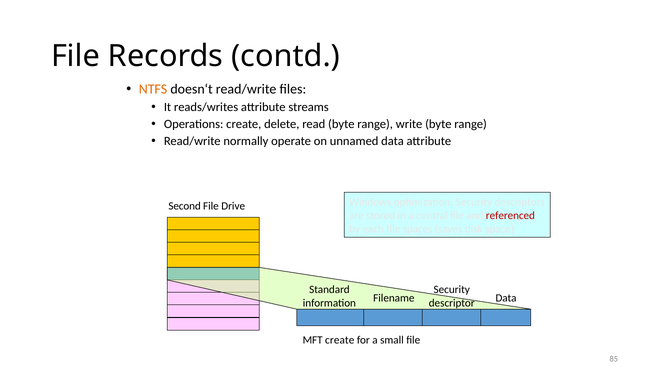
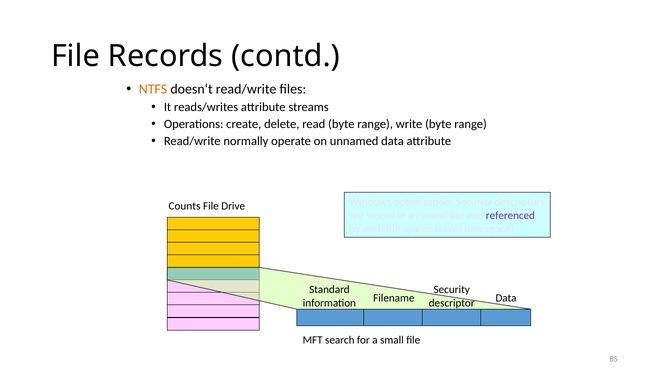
Second: Second -> Counts (185, 206)
referenced colour: red -> purple (510, 216)
MFT create: create -> search (340, 340)
